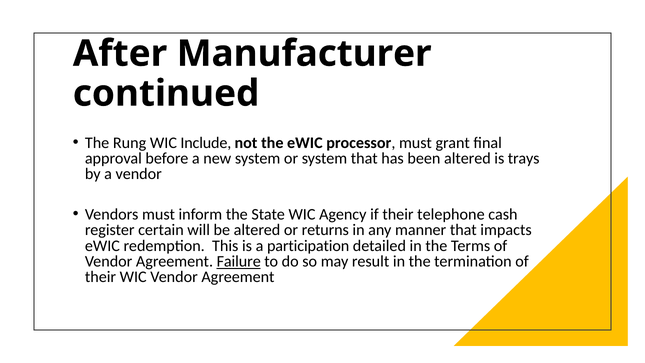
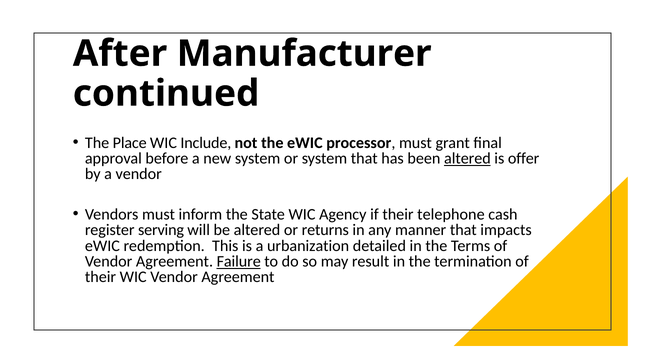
Rung: Rung -> Place (130, 143)
altered underline: none -> present (467, 158)
trays: trays -> offer (524, 158)
certain: certain -> serving (161, 230)
participation: participation -> urbanization (308, 246)
